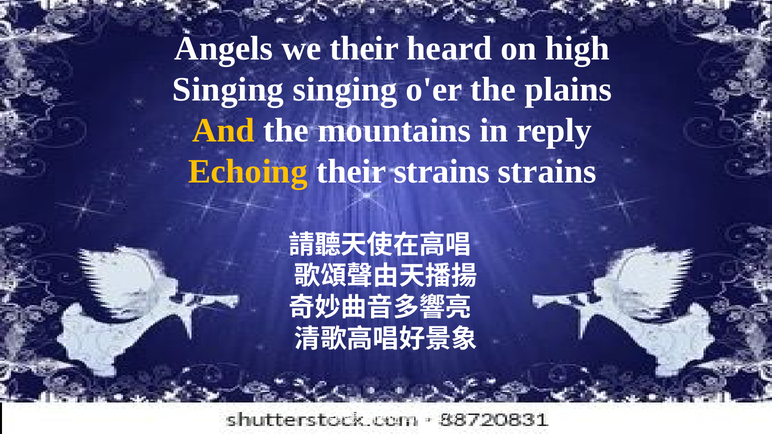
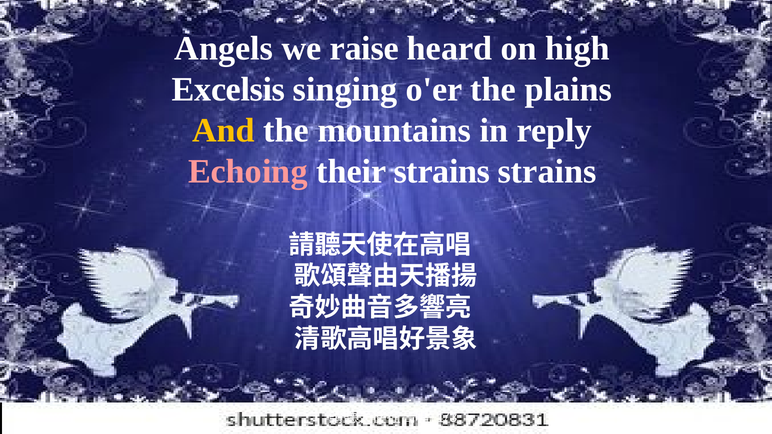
we their: their -> raise (364, 49)
Singing: Singing -> Excelsis (228, 90)
Echoing colour: yellow -> pink (248, 172)
